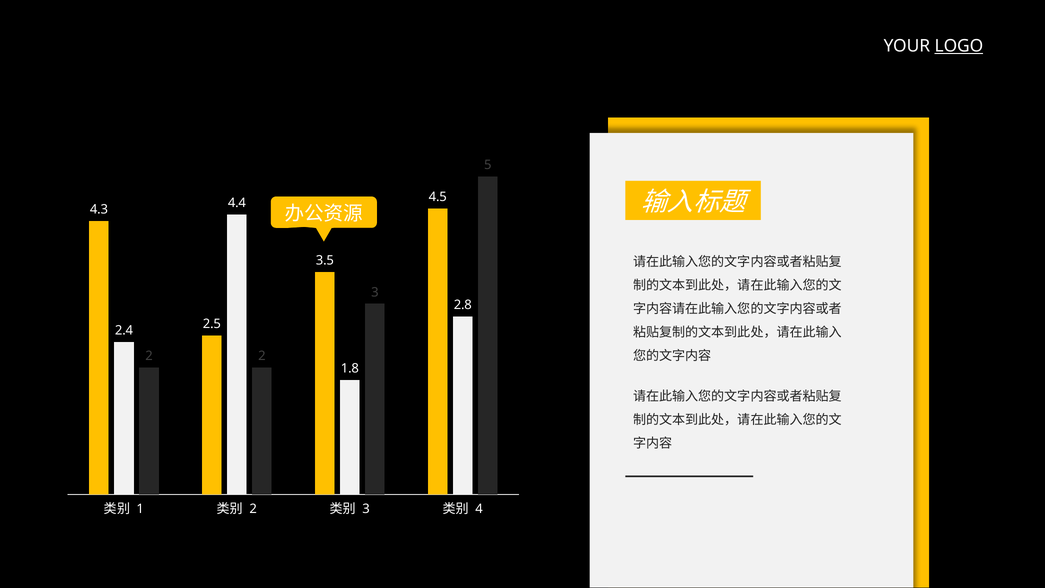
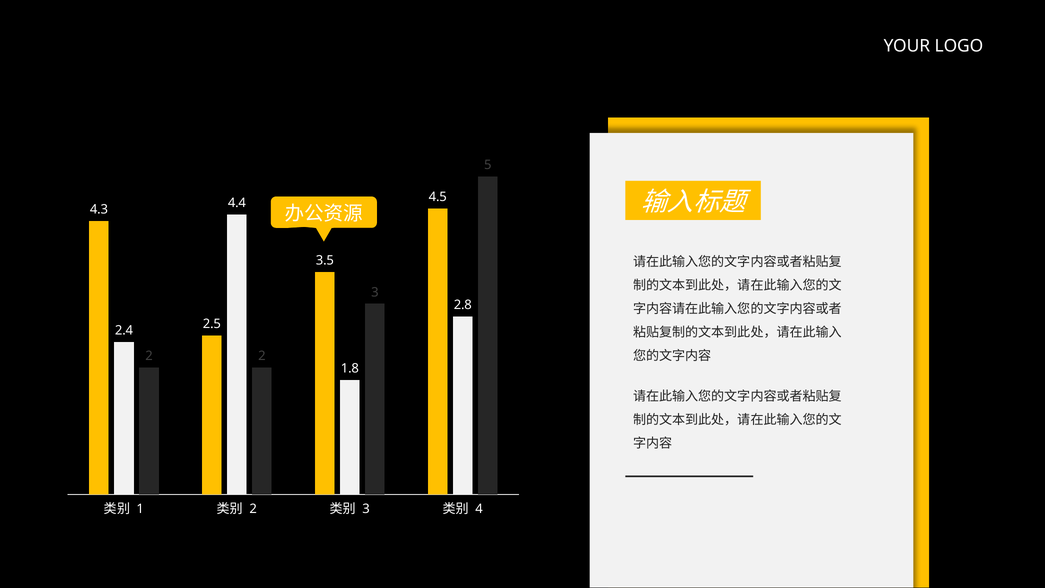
LOGO underline: present -> none (959, 46)
